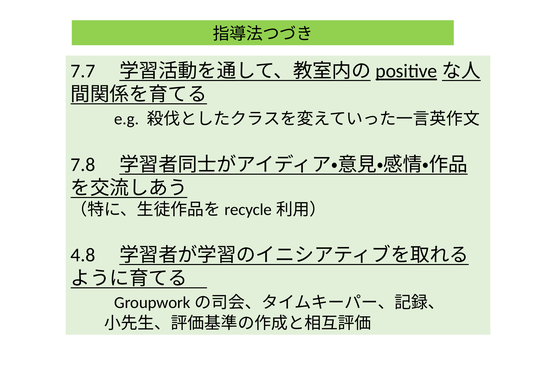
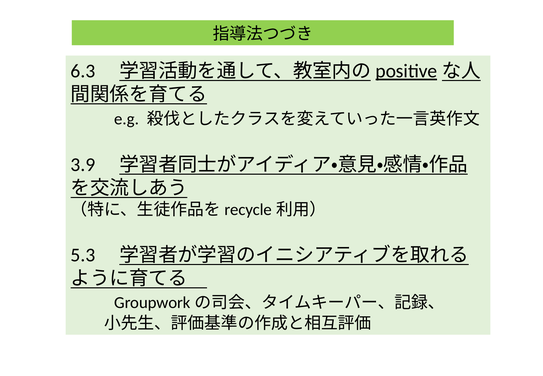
7.7: 7.7 -> 6.3 (83, 71)
7.8: 7.8 -> 3.9 (83, 165)
4.8: 4.8 -> 5.3 (83, 255)
